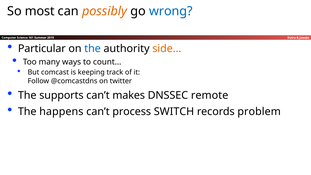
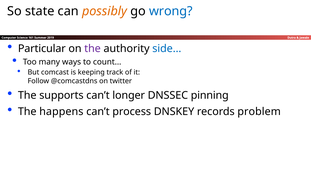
most: most -> state (40, 11)
the colour: blue -> purple (93, 49)
side colour: orange -> blue (167, 49)
makes: makes -> longer (129, 95)
remote: remote -> pinning (210, 95)
SWITCH: SWITCH -> DNSKEY (174, 111)
